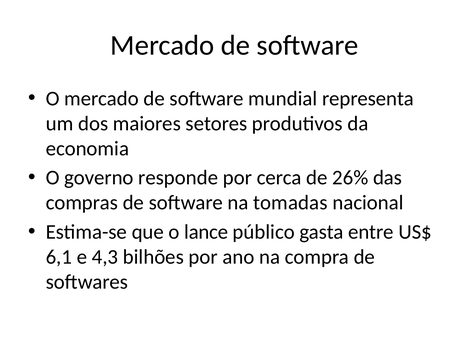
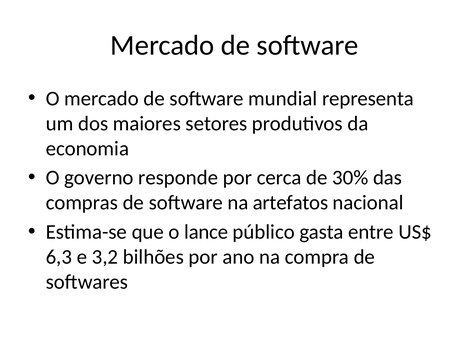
26%: 26% -> 30% (350, 178)
tomadas: tomadas -> artefatos (291, 203)
6,1: 6,1 -> 6,3 (59, 257)
4,3: 4,3 -> 3,2 (105, 257)
